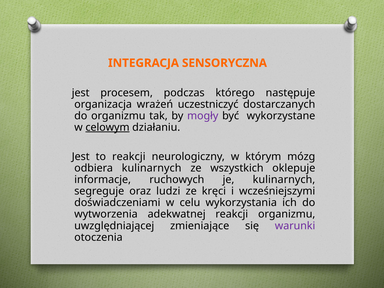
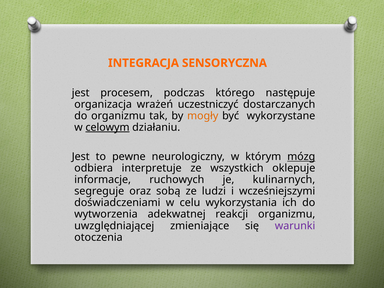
mogły colour: purple -> orange (203, 116)
to reakcji: reakcji -> pewne (129, 157)
mózg underline: none -> present (301, 157)
odbiera kulinarnych: kulinarnych -> interpretuje (152, 168)
ludzi: ludzi -> sobą (168, 191)
kręci: kręci -> ludzi (214, 191)
